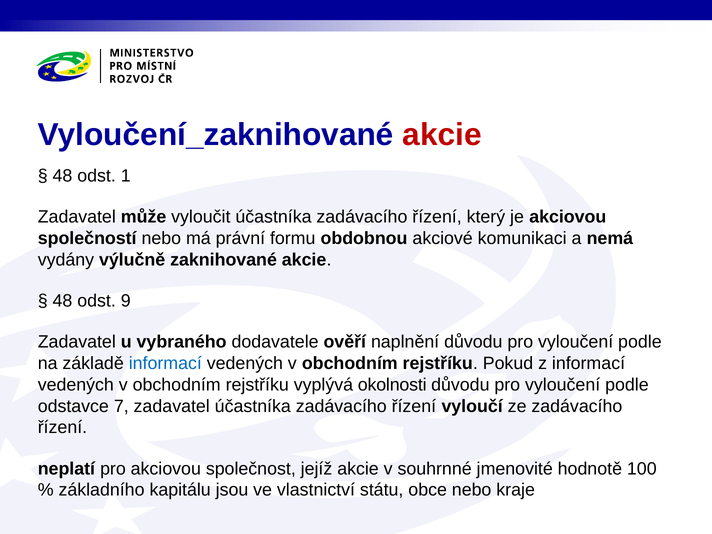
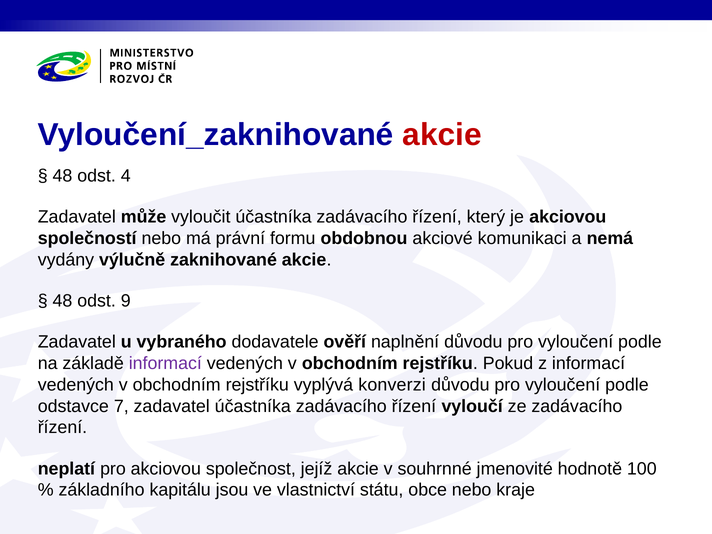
1: 1 -> 4 (126, 176)
informací colour: blue -> purple (165, 363)
okolnosti: okolnosti -> konverzi (392, 385)
